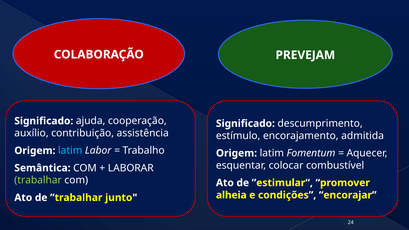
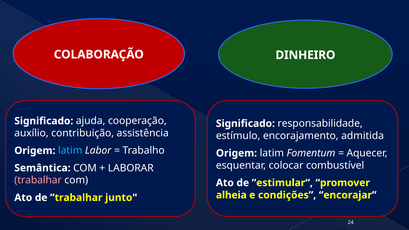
PREVEJAM: PREVEJAM -> DINHEIRO (305, 55)
descumprimento: descumprimento -> responsabilidade (320, 124)
trabalhar colour: light green -> pink (38, 180)
